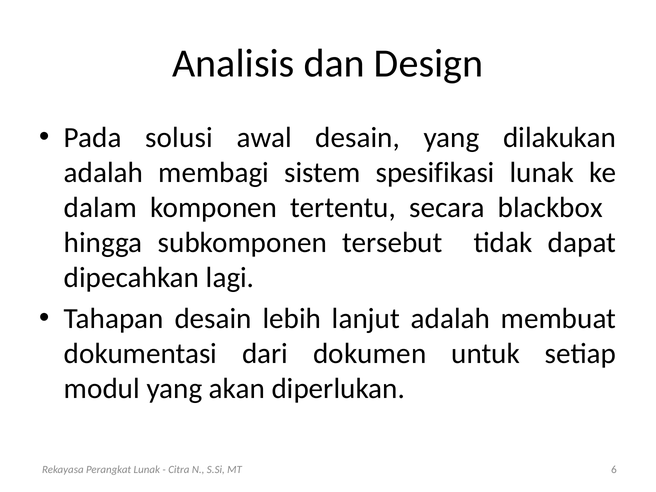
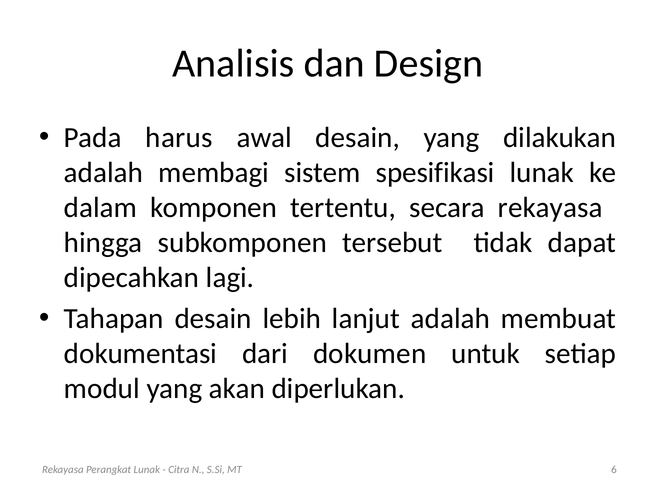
solusi: solusi -> harus (179, 138)
secara blackbox: blackbox -> rekayasa (550, 208)
